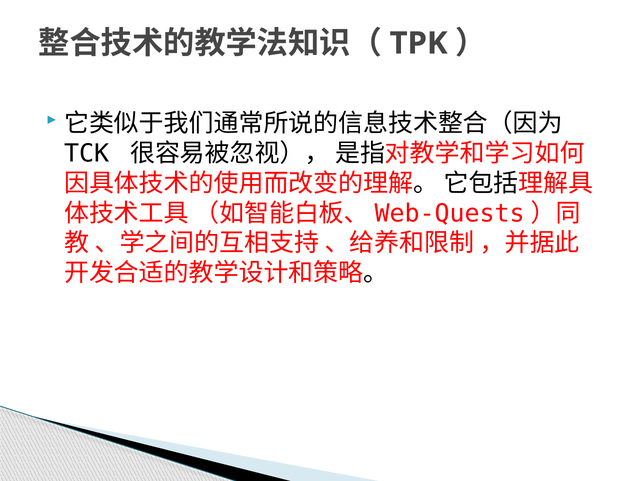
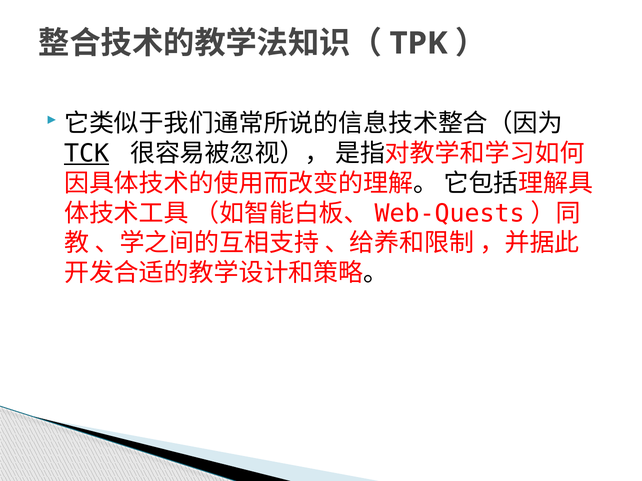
TCK underline: none -> present (87, 154)
